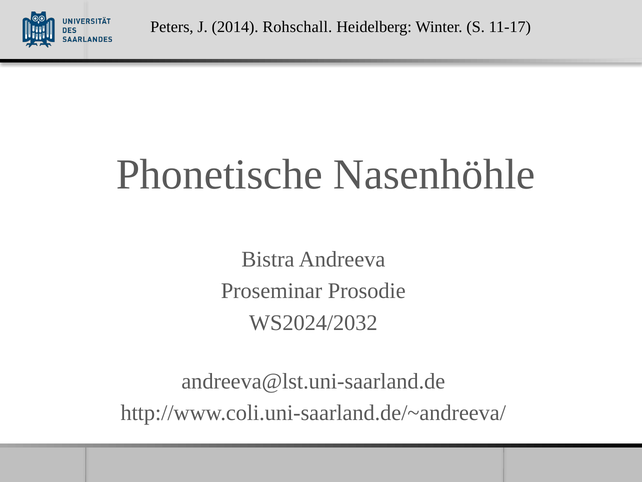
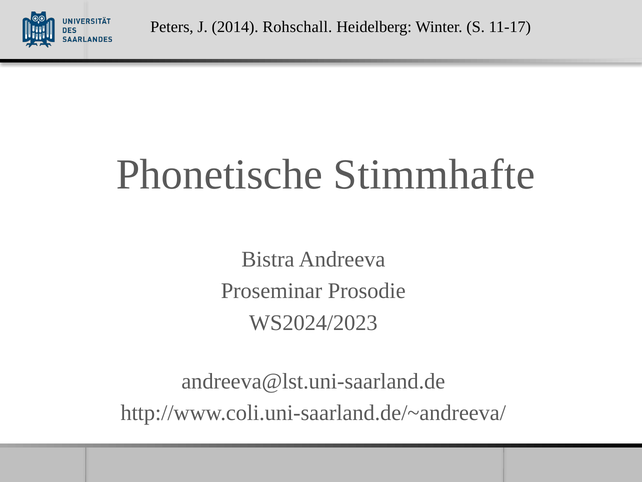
Nasenhöhle: Nasenhöhle -> Stimmhafte (434, 175)
WS2024/2032: WS2024/2032 -> WS2024/2023 (313, 322)
